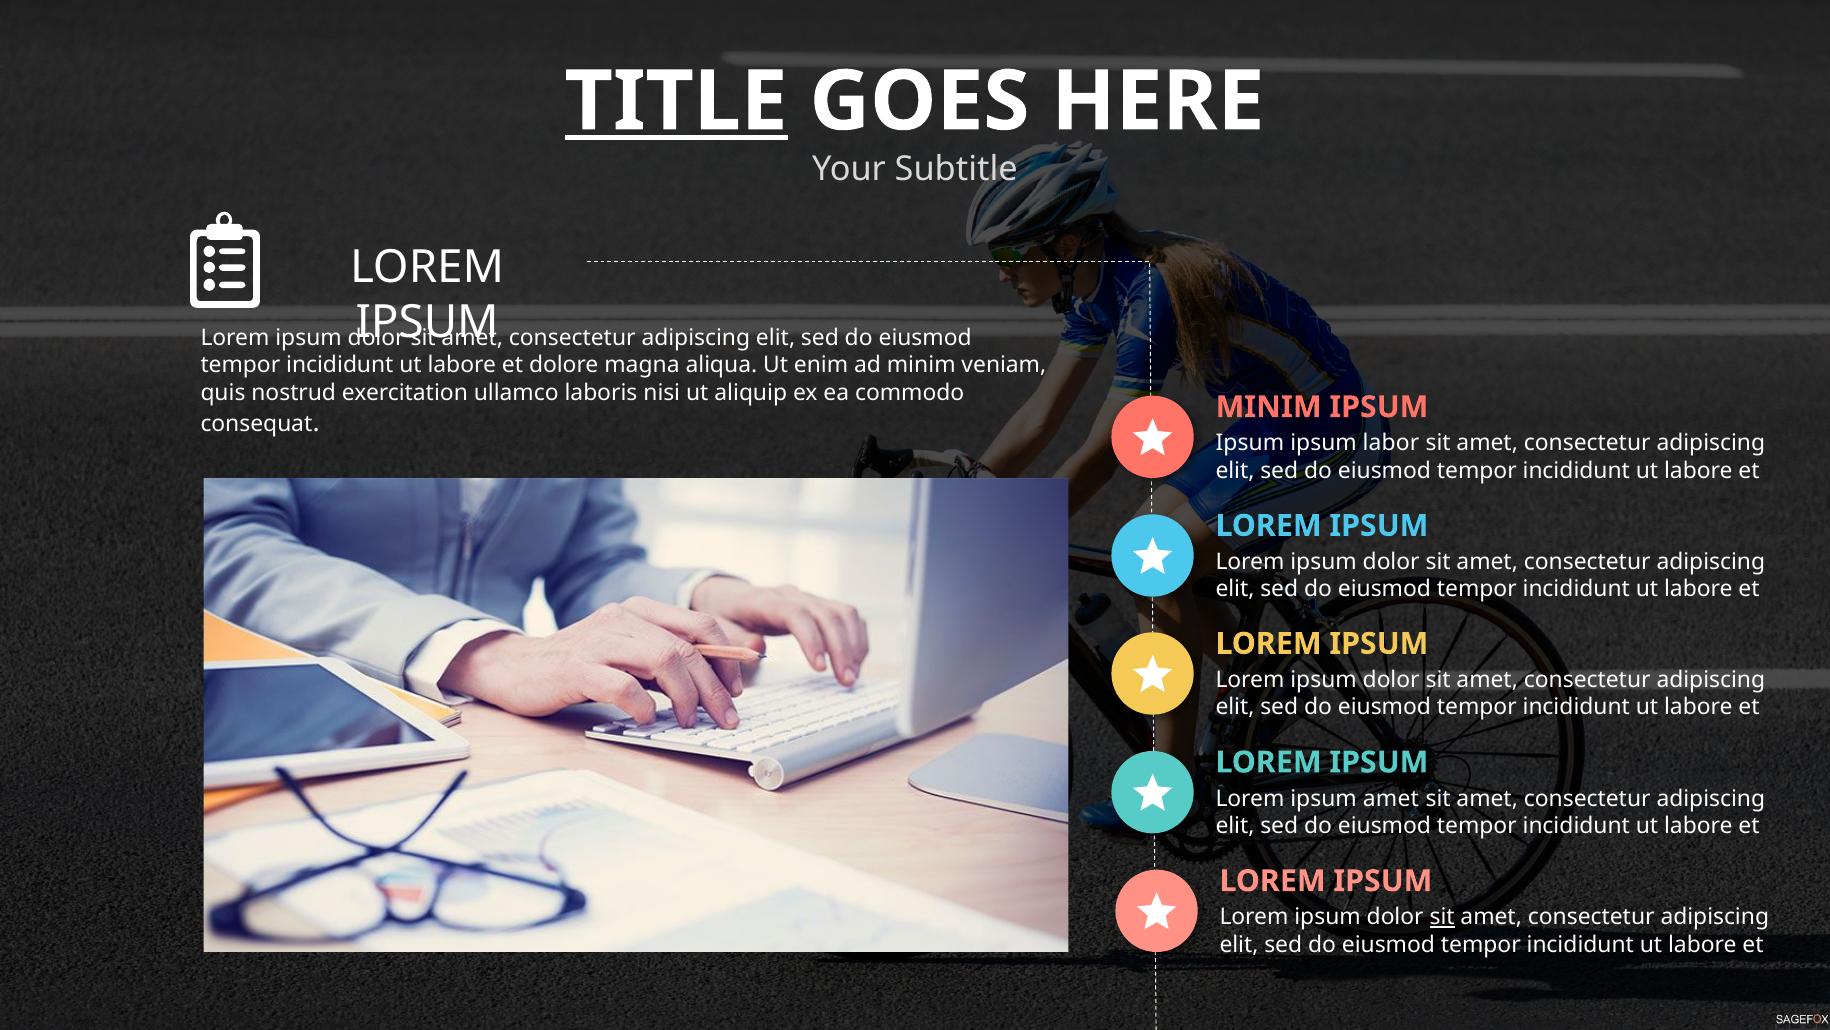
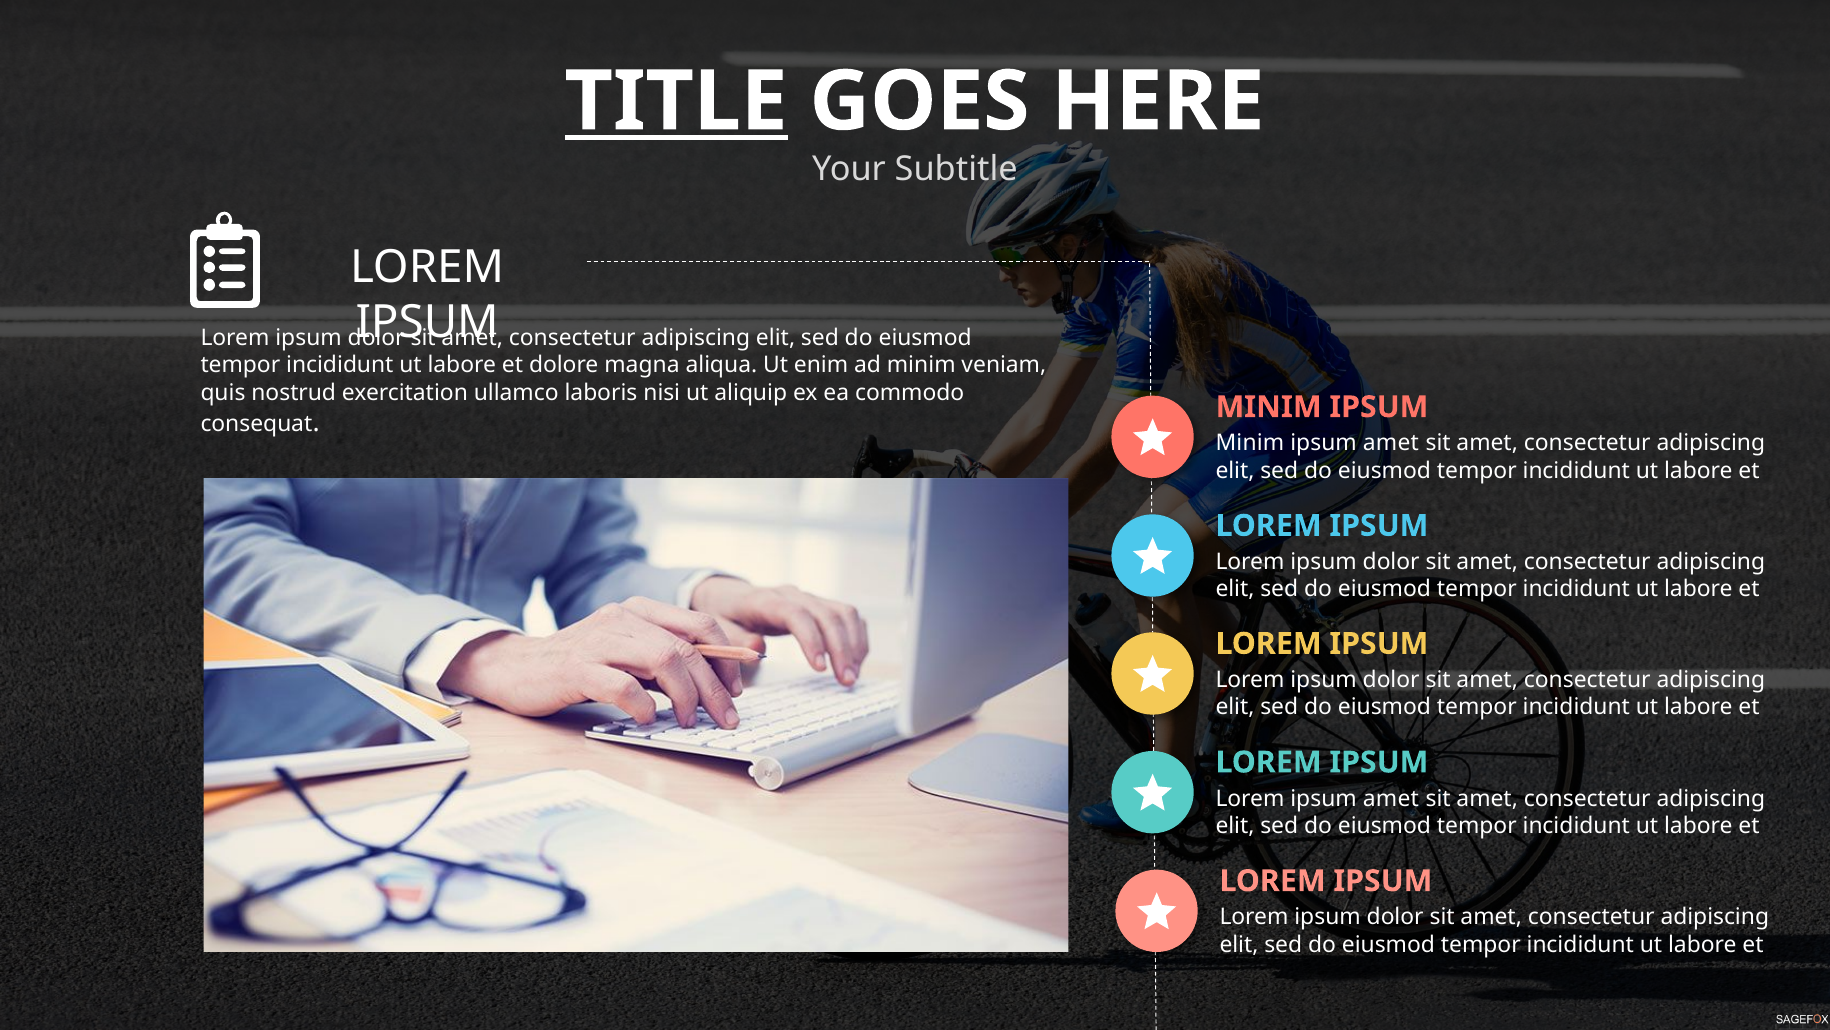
Ipsum: Ipsum -> Minim (1250, 443)
labor: labor -> amet (1391, 443)
sit underline: present -> none (1442, 917)
